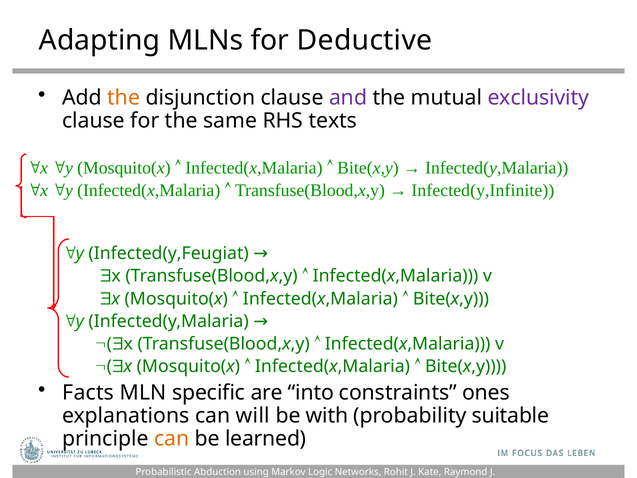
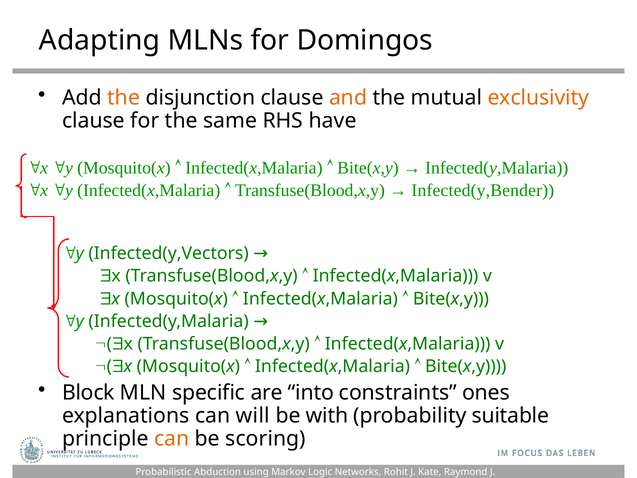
Deductive: Deductive -> Domingos (365, 40)
and colour: purple -> orange (348, 98)
exclusivity colour: purple -> orange (538, 98)
texts: texts -> have (333, 121)
Infected(y,Infinite: Infected(y,Infinite -> Infected(y,Bender (483, 190)
Infected(y,Feugiat: Infected(y,Feugiat -> Infected(y,Vectors (169, 253)
Facts: Facts -> Block (88, 392)
learned: learned -> scoring (266, 438)
